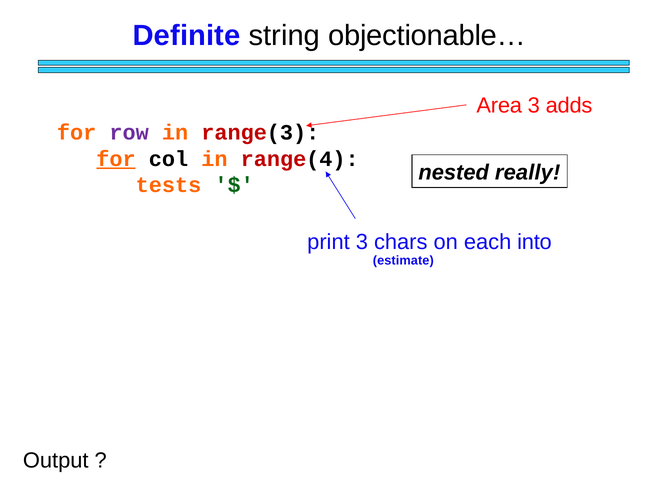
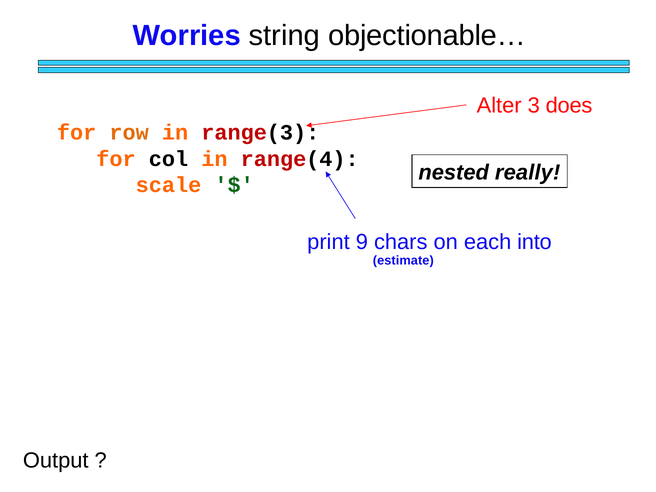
Definite: Definite -> Worries (187, 35)
Area: Area -> Alter (499, 105)
adds: adds -> does (569, 105)
row colour: purple -> orange (129, 133)
for underline: present -> none (116, 159)
tests: tests -> scale (168, 185)
print 3: 3 -> 9 (362, 242)
